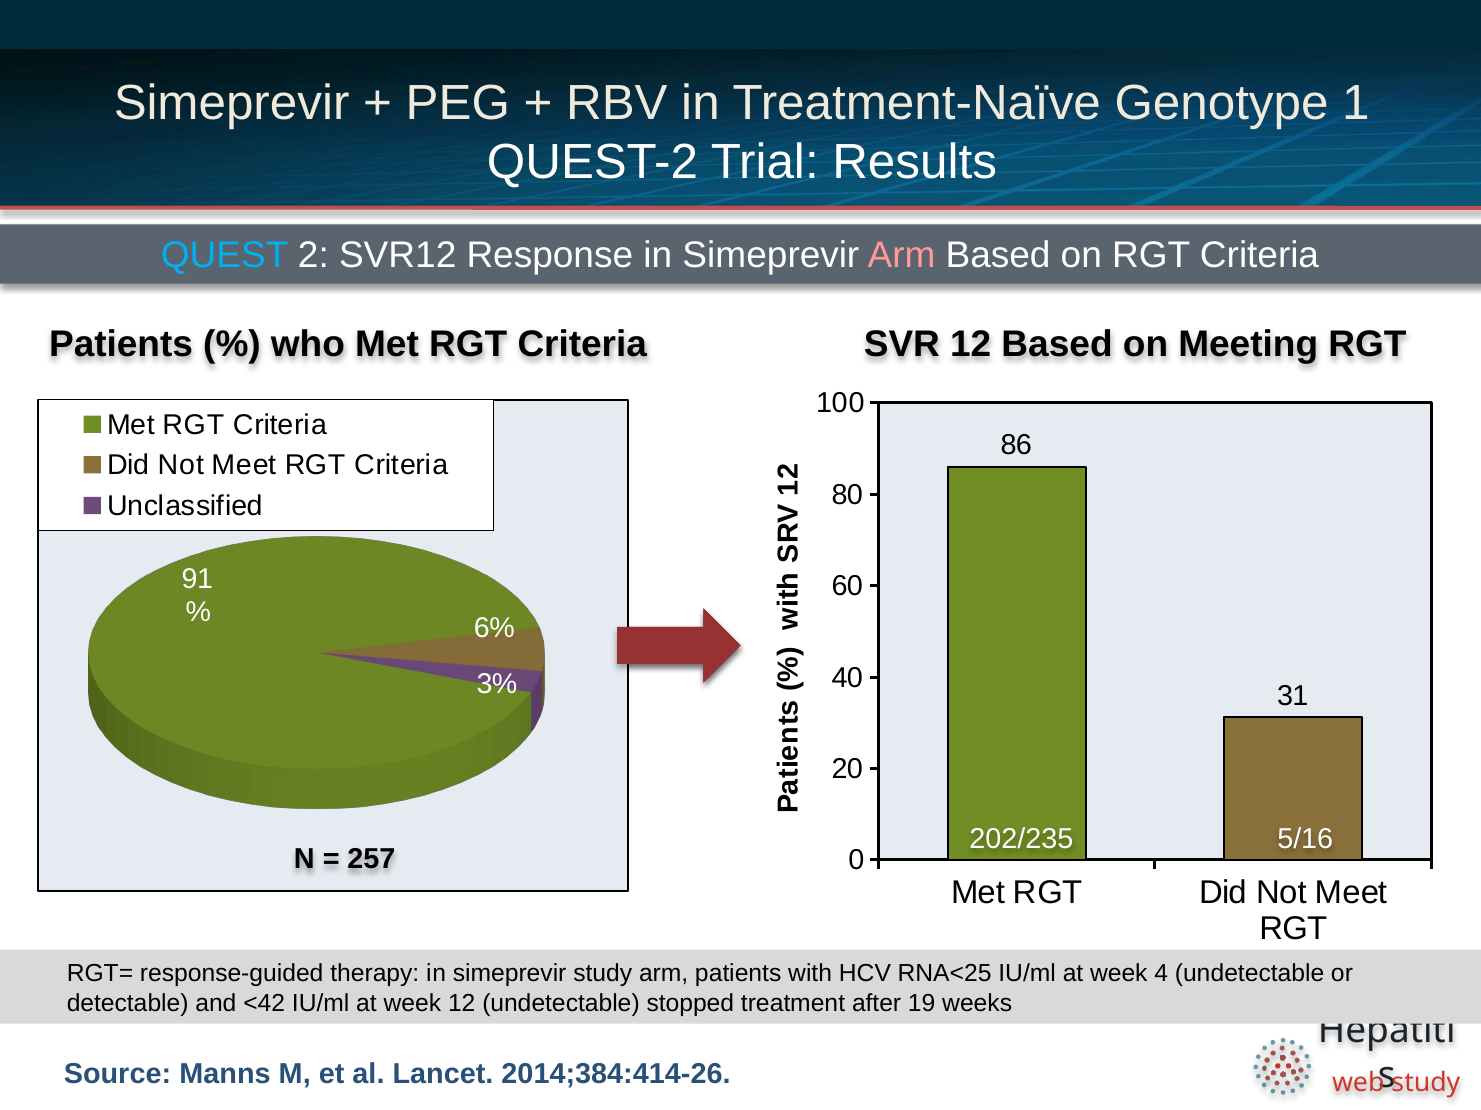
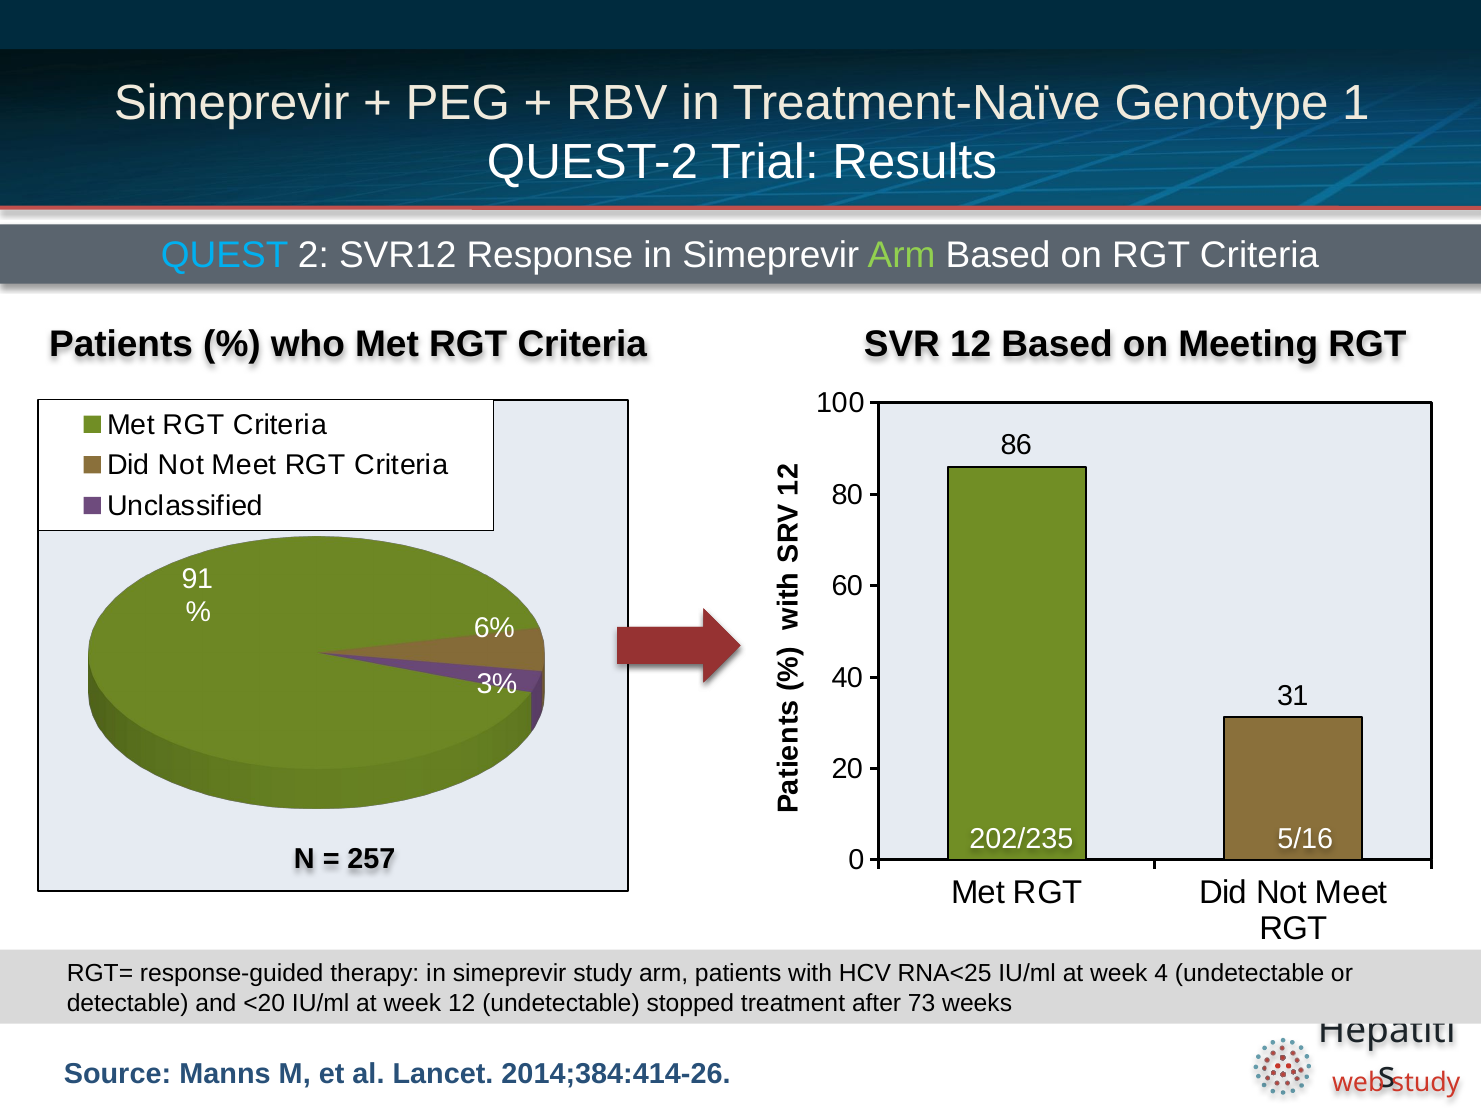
Arm colour: pink -> light green (902, 256)
<42: <42 -> <20 (264, 1004)
19: 19 -> 73 (922, 1004)
